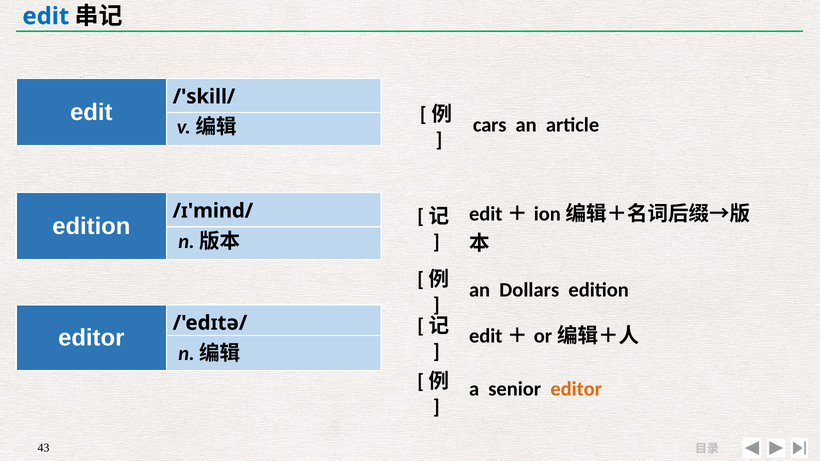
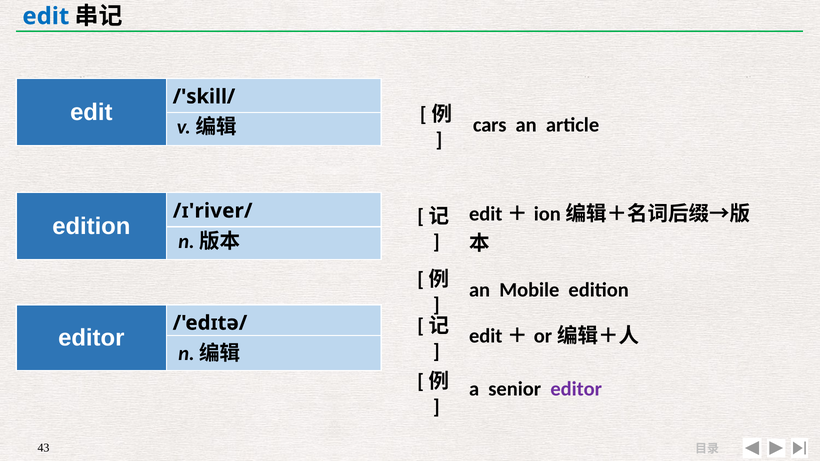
/ɪ'mind/: /ɪ'mind/ -> /ɪ'river/ (213, 211)
Dollars: Dollars -> Mobile (529, 290)
editor colour: orange -> purple (576, 389)
